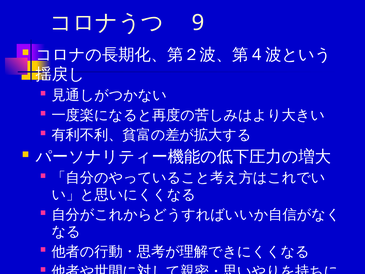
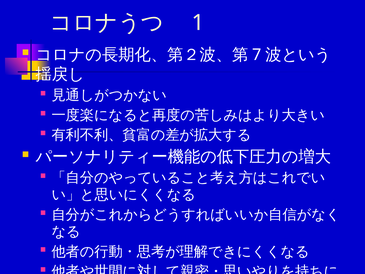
9: 9 -> 1 (198, 23)
4: 4 -> 7 (257, 55)
